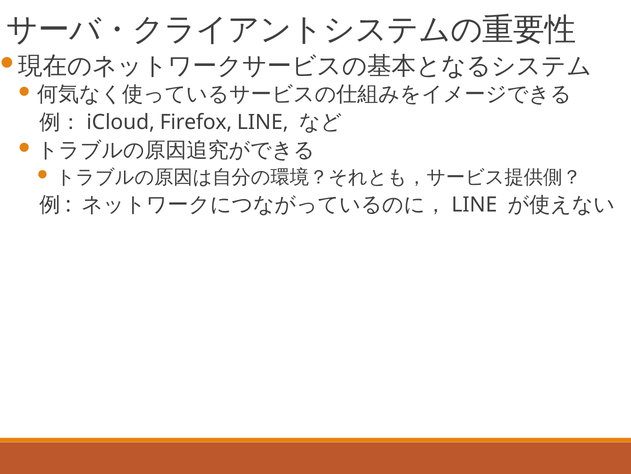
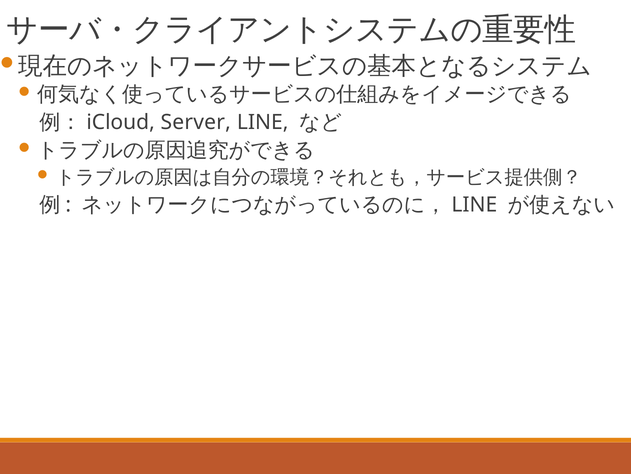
Firefox: Firefox -> Server (196, 122)
